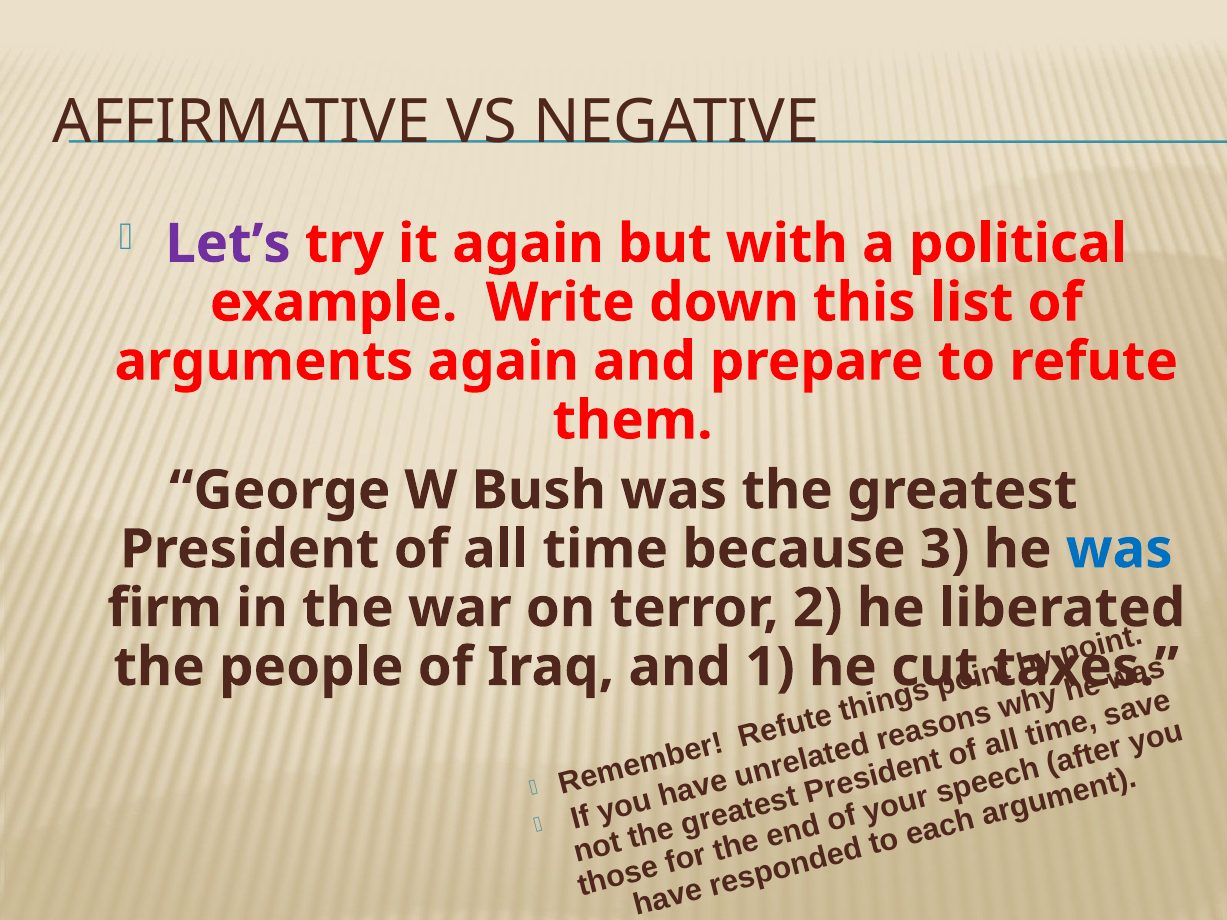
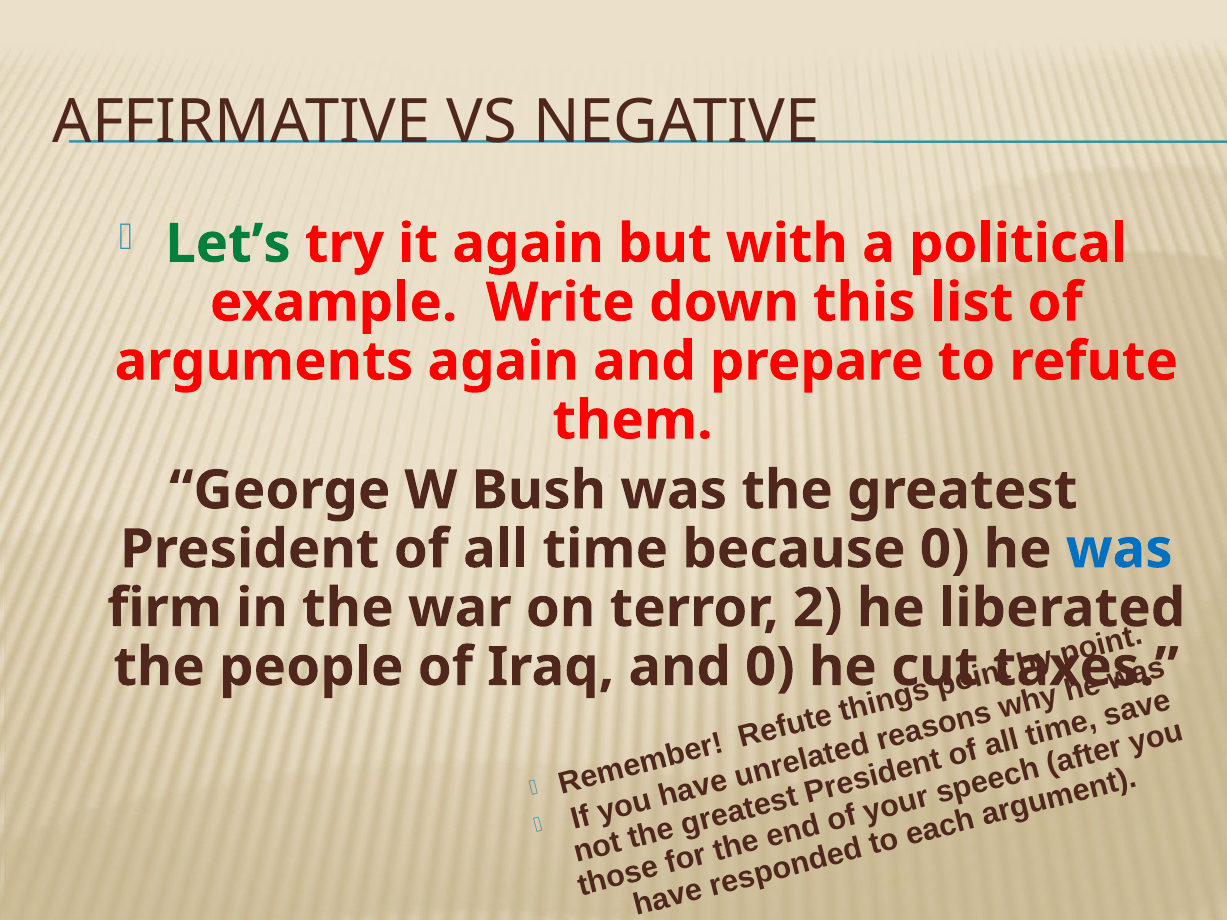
Let’s colour: purple -> green (228, 244)
because 3: 3 -> 0 (945, 549)
and 1: 1 -> 0 (770, 667)
